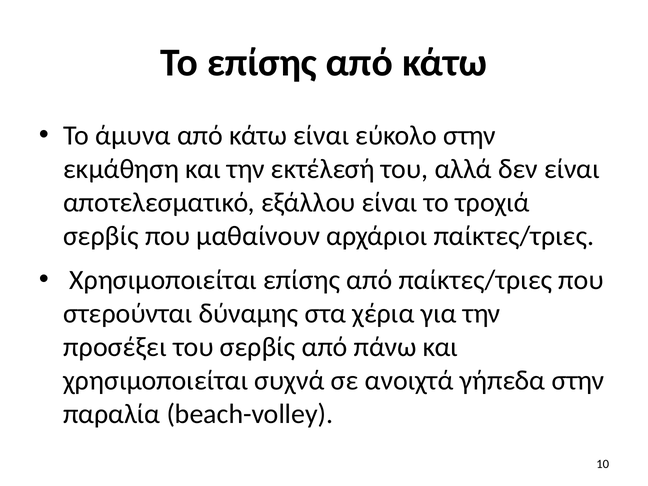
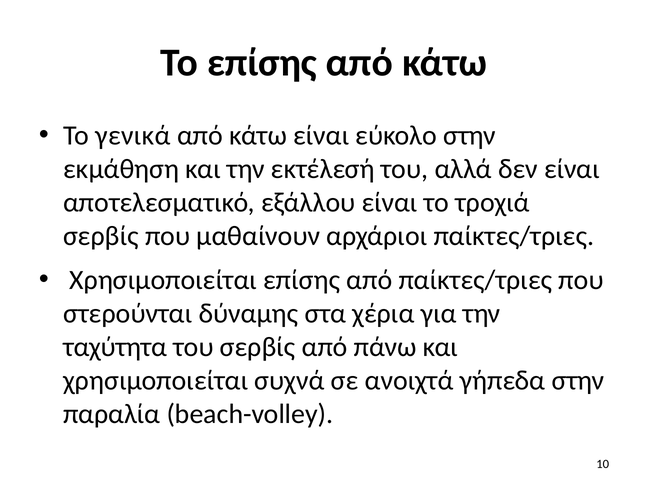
άμυνα: άμυνα -> γενικά (133, 135)
προσέξει: προσέξει -> ταχύτητα (115, 347)
